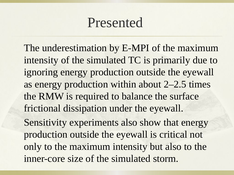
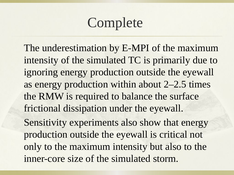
Presented: Presented -> Complete (115, 23)
